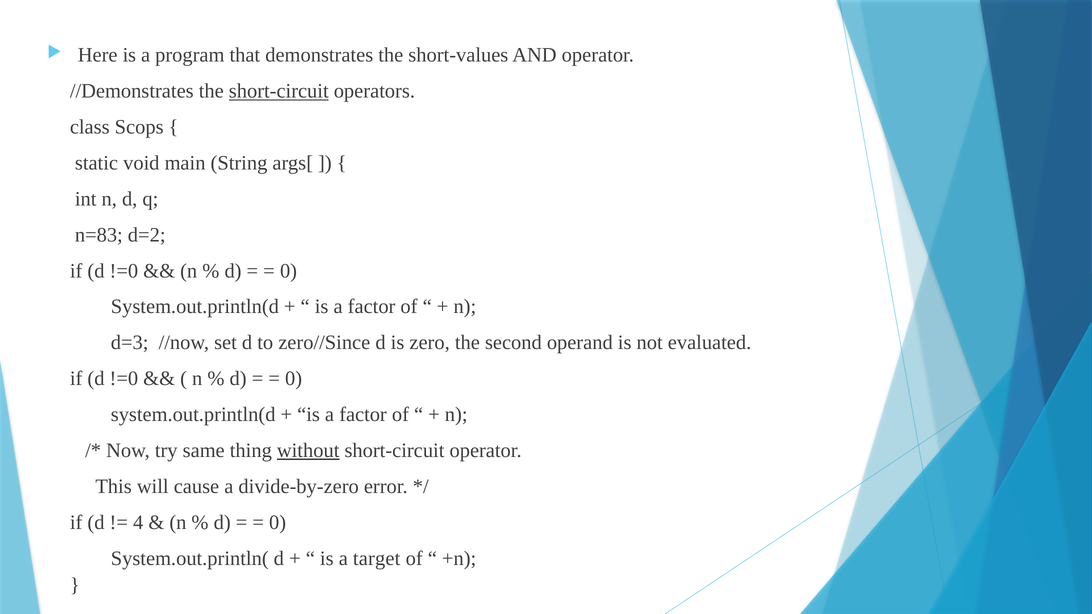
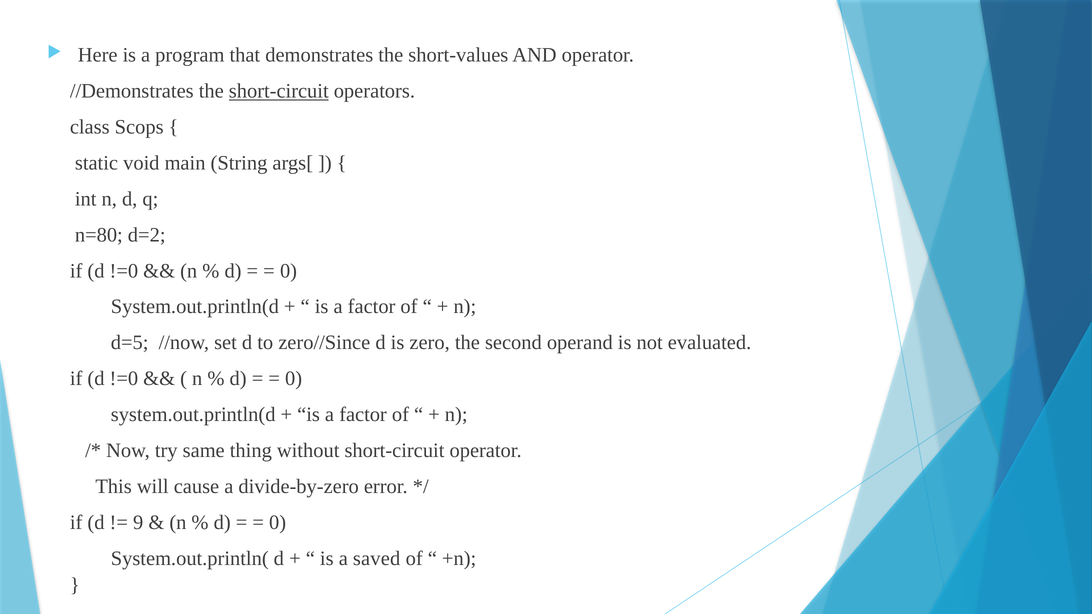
n=83: n=83 -> n=80 (99, 235)
d=3: d=3 -> d=5 (130, 343)
without underline: present -> none (308, 451)
4: 4 -> 9 (138, 523)
target: target -> saved (377, 559)
